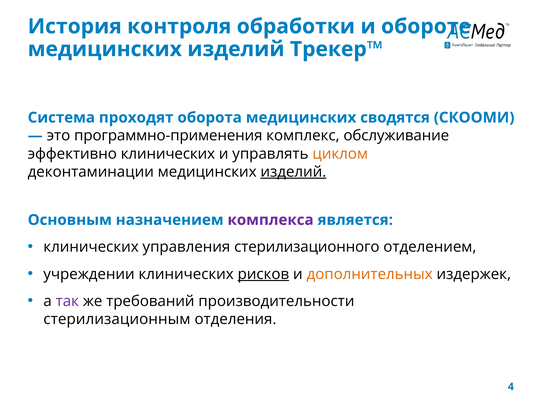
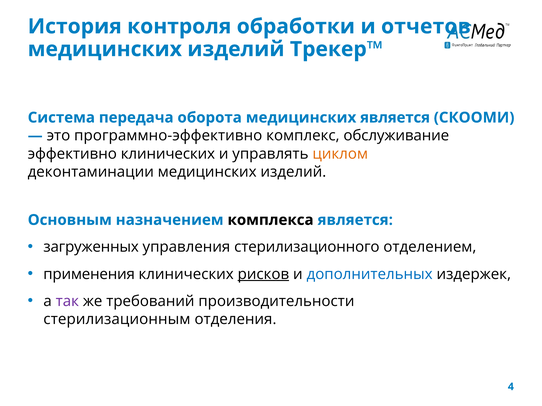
обороте: обороте -> отчетов (426, 26)
проходят: проходят -> передача (136, 118)
медицинских сводятся: сводятся -> является (395, 118)
программно-применения: программно-применения -> программно-эффективно (168, 136)
изделий underline: present -> none (293, 172)
комплекса colour: purple -> black (271, 220)
клинических: клинических -> загруженных (91, 247)
учреждении: учреждении -> применения (89, 274)
дополнительных colour: orange -> blue (370, 274)
